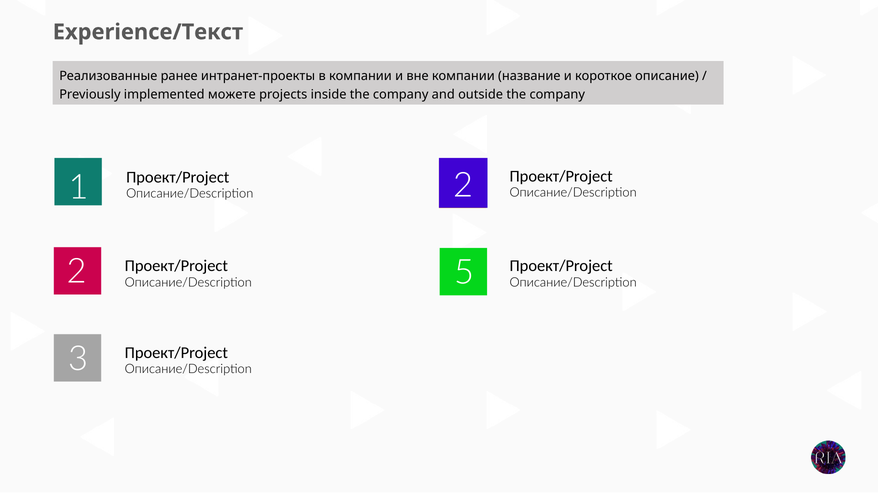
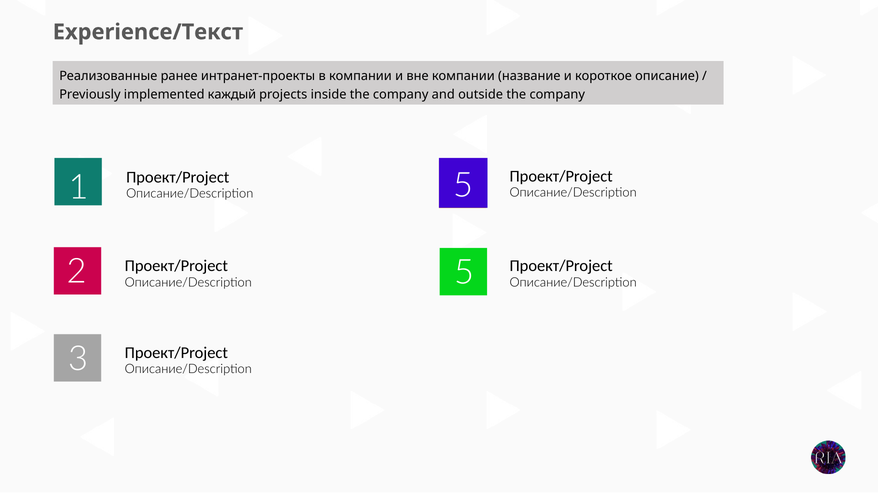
можете: можете -> каждый (232, 94)
Проект/Project 2: 2 -> 5 (463, 185)
